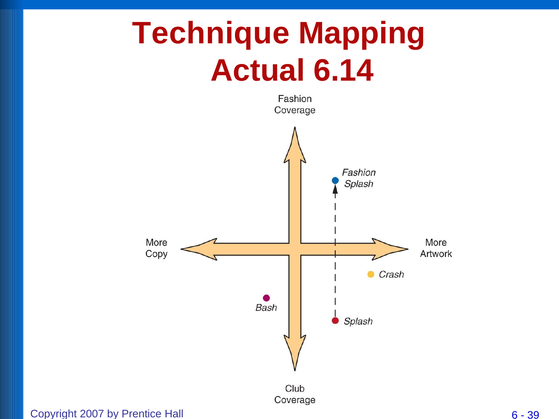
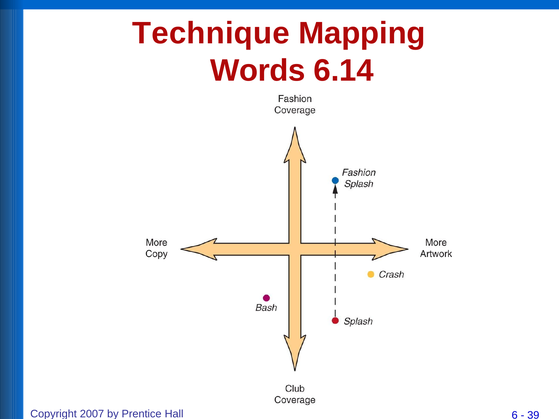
Actual: Actual -> Words (258, 70)
